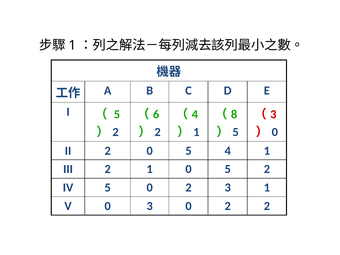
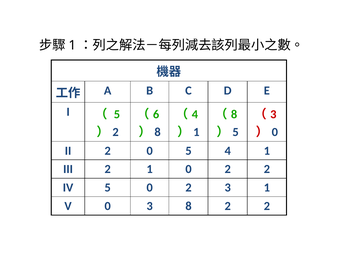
2: 2 -> 8 (158, 132)
1 0 5: 5 -> 2 (228, 169)
3 0: 0 -> 8 (188, 206)
